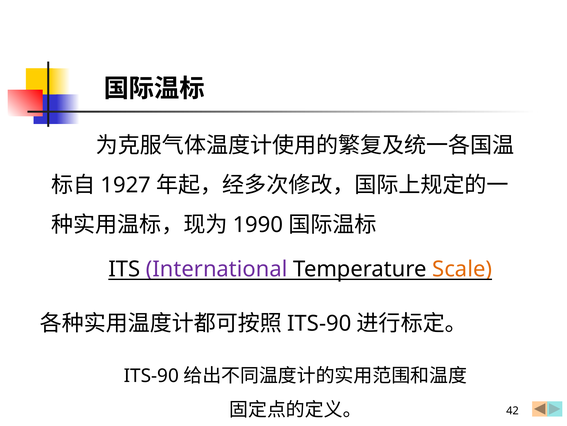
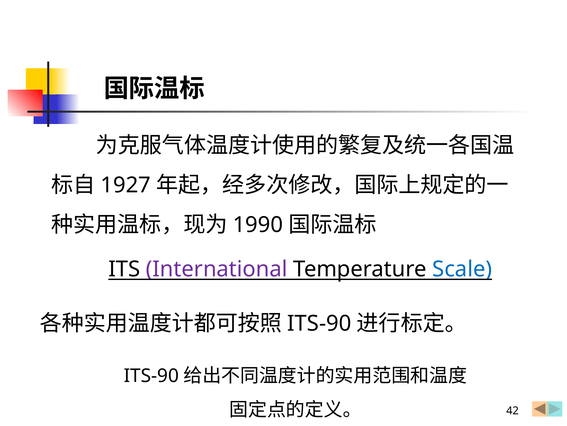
Scale colour: orange -> blue (462, 269)
